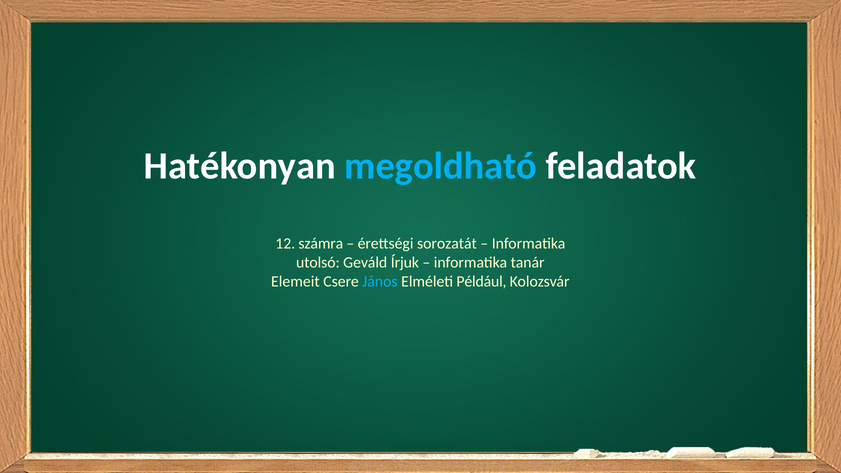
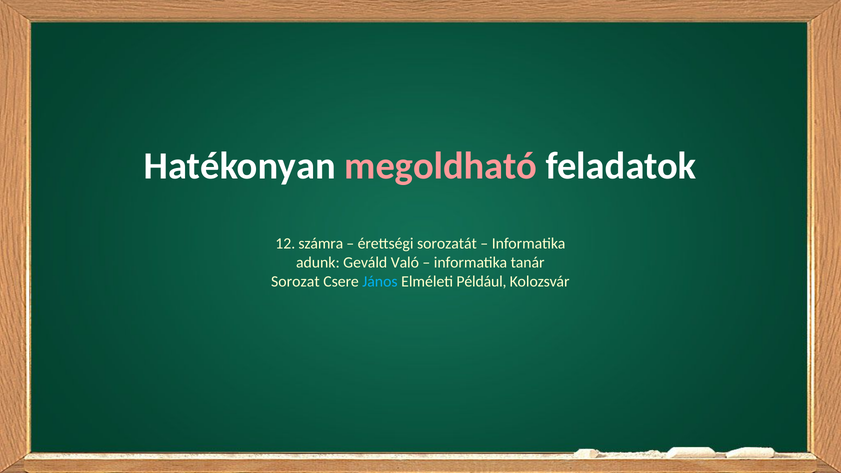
megoldható colour: light blue -> pink (441, 166)
utolsó: utolsó -> adunk (318, 262)
Írjuk: Írjuk -> Való (405, 262)
Elemeit: Elemeit -> Sorozat (295, 281)
